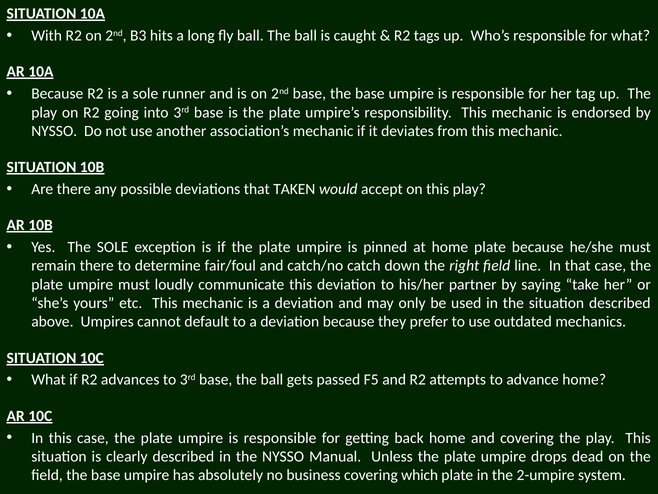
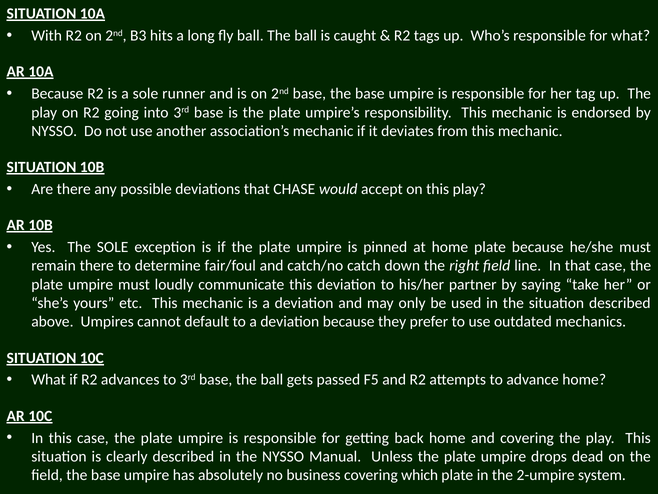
TAKEN: TAKEN -> CHASE (294, 189)
